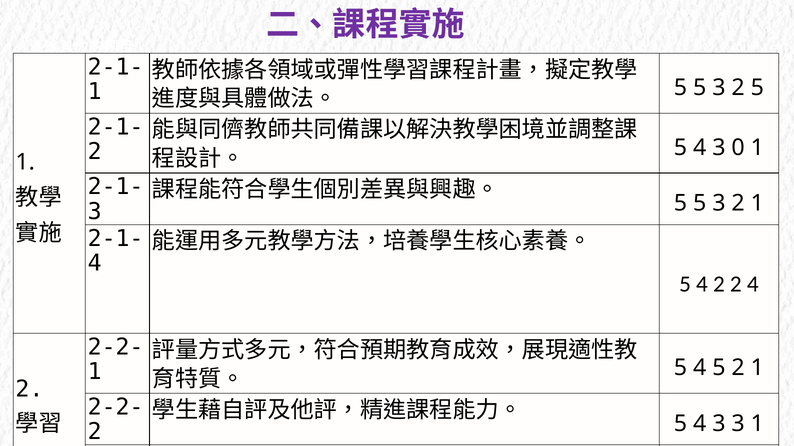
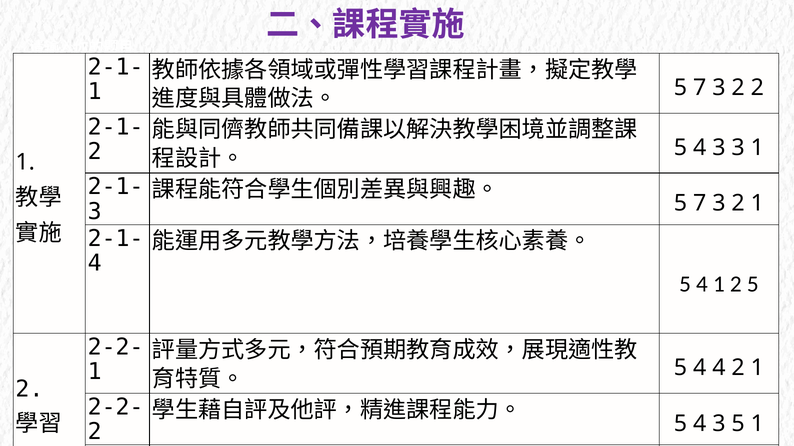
5: 5 -> 7 (700, 88)
2 5: 5 -> 2 (757, 88)
3 0: 0 -> 3 (738, 148)
5: 5 -> 7 (700, 204)
5 4 2: 2 -> 1 (719, 284)
2 4: 4 -> 5 (753, 284)
4 5: 5 -> 4 (719, 368)
3 3: 3 -> 5 (738, 424)
